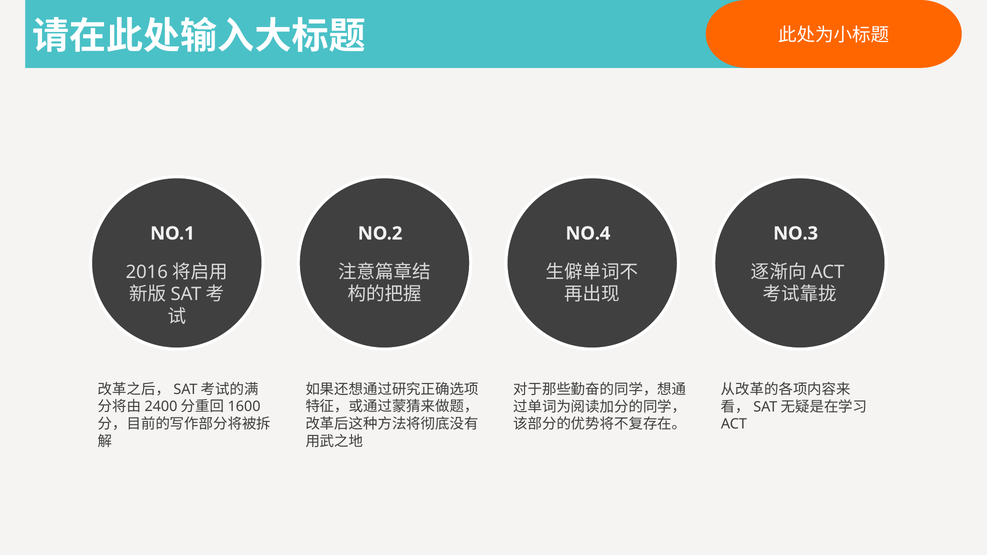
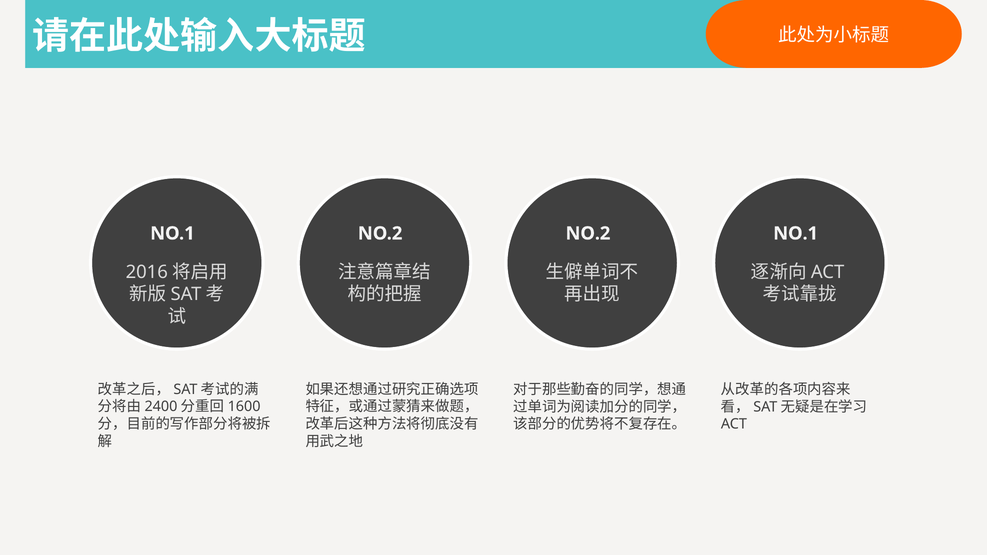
NO.4: NO.4 -> NO.2 (588, 233)
NO.3: NO.3 -> NO.1 (796, 233)
